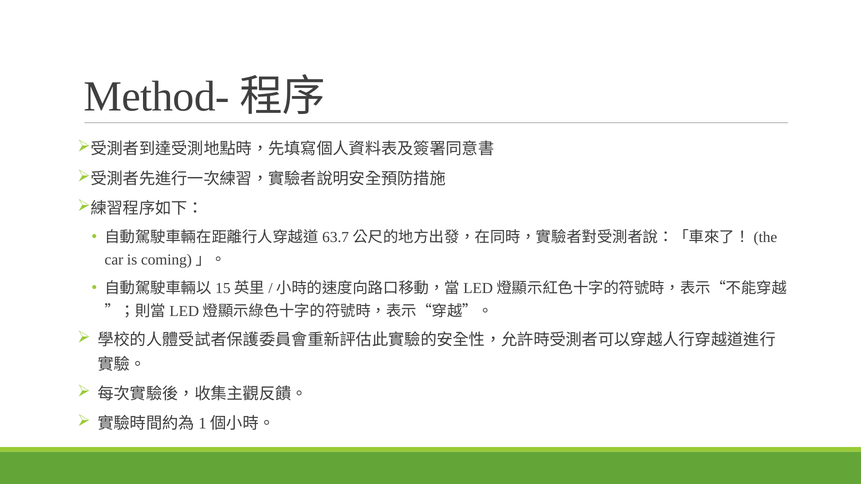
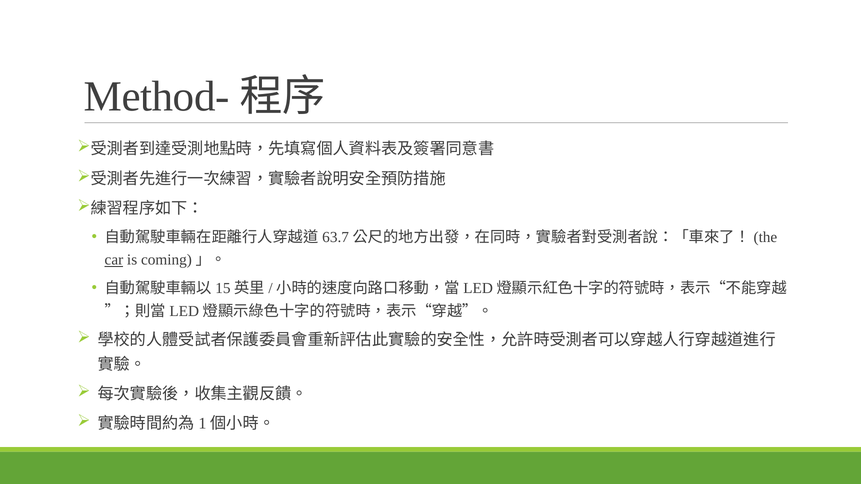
car underline: none -> present (114, 260)
